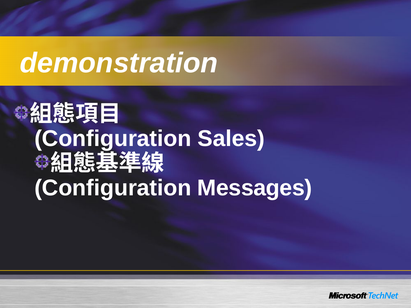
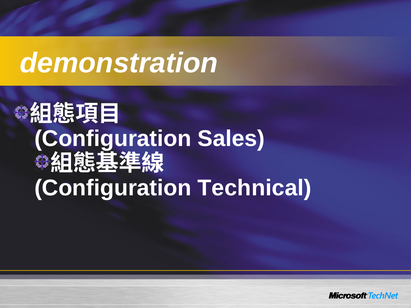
Messages: Messages -> Technical (255, 188)
